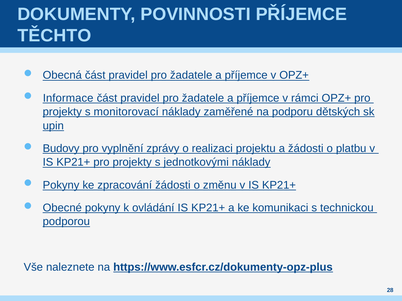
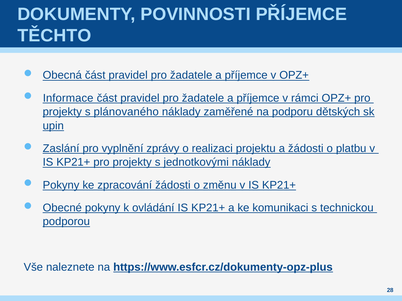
monitorovací: monitorovací -> plánovaného (126, 112)
Budovy: Budovy -> Zaslání (61, 149)
